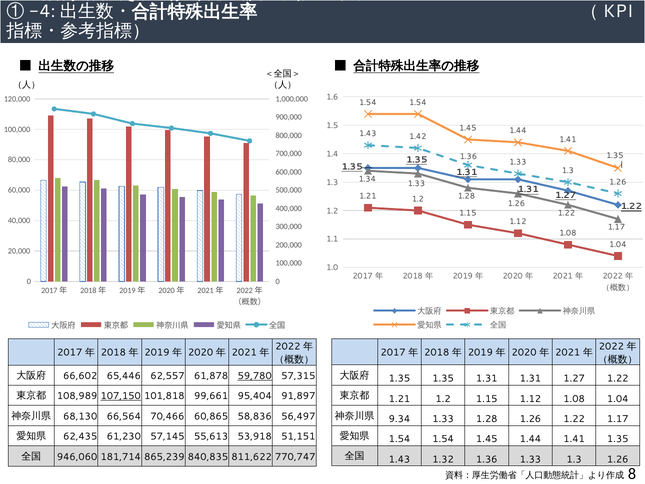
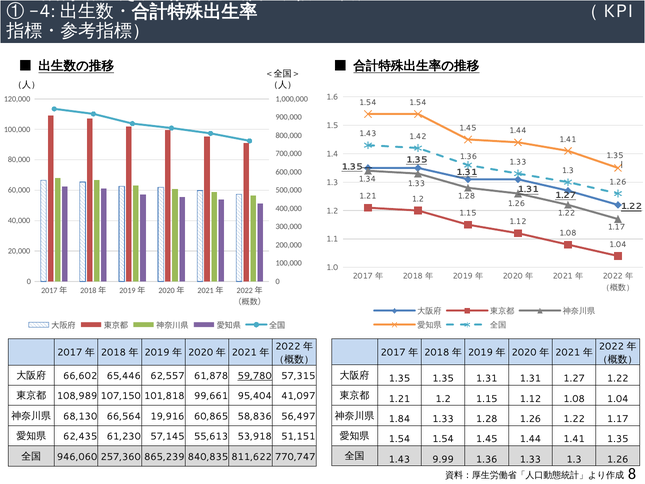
107,150 underline: present -> none (121, 396)
91,897: 91,897 -> 41,097 (298, 396)
9.34: 9.34 -> 1.84 (399, 419)
70,466: 70,466 -> 19,916 (167, 416)
1.32: 1.32 -> 9.99 (443, 459)
181,714: 181,714 -> 257,360 (121, 457)
